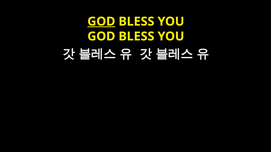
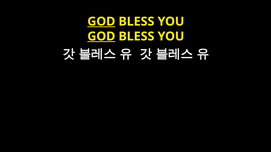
GOD underline: none -> present (101, 36)
